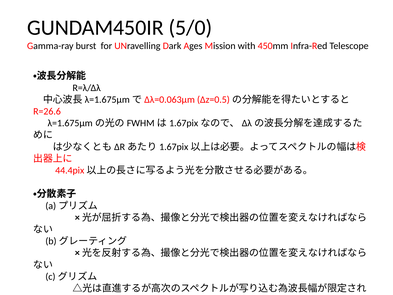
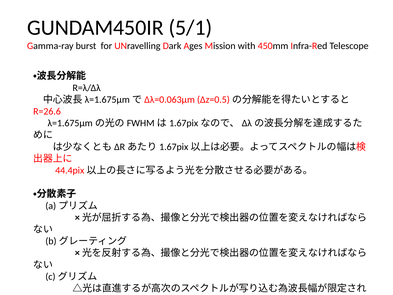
5/0: 5/0 -> 5/1 (190, 28)
